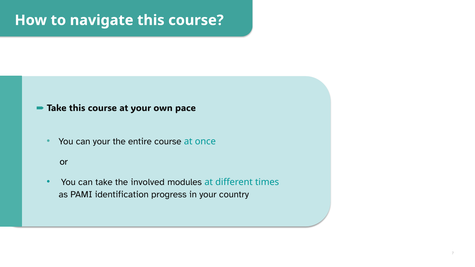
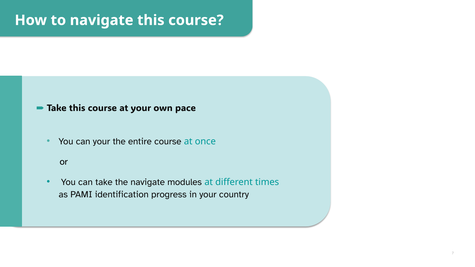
the involved: involved -> navigate (148, 182)
